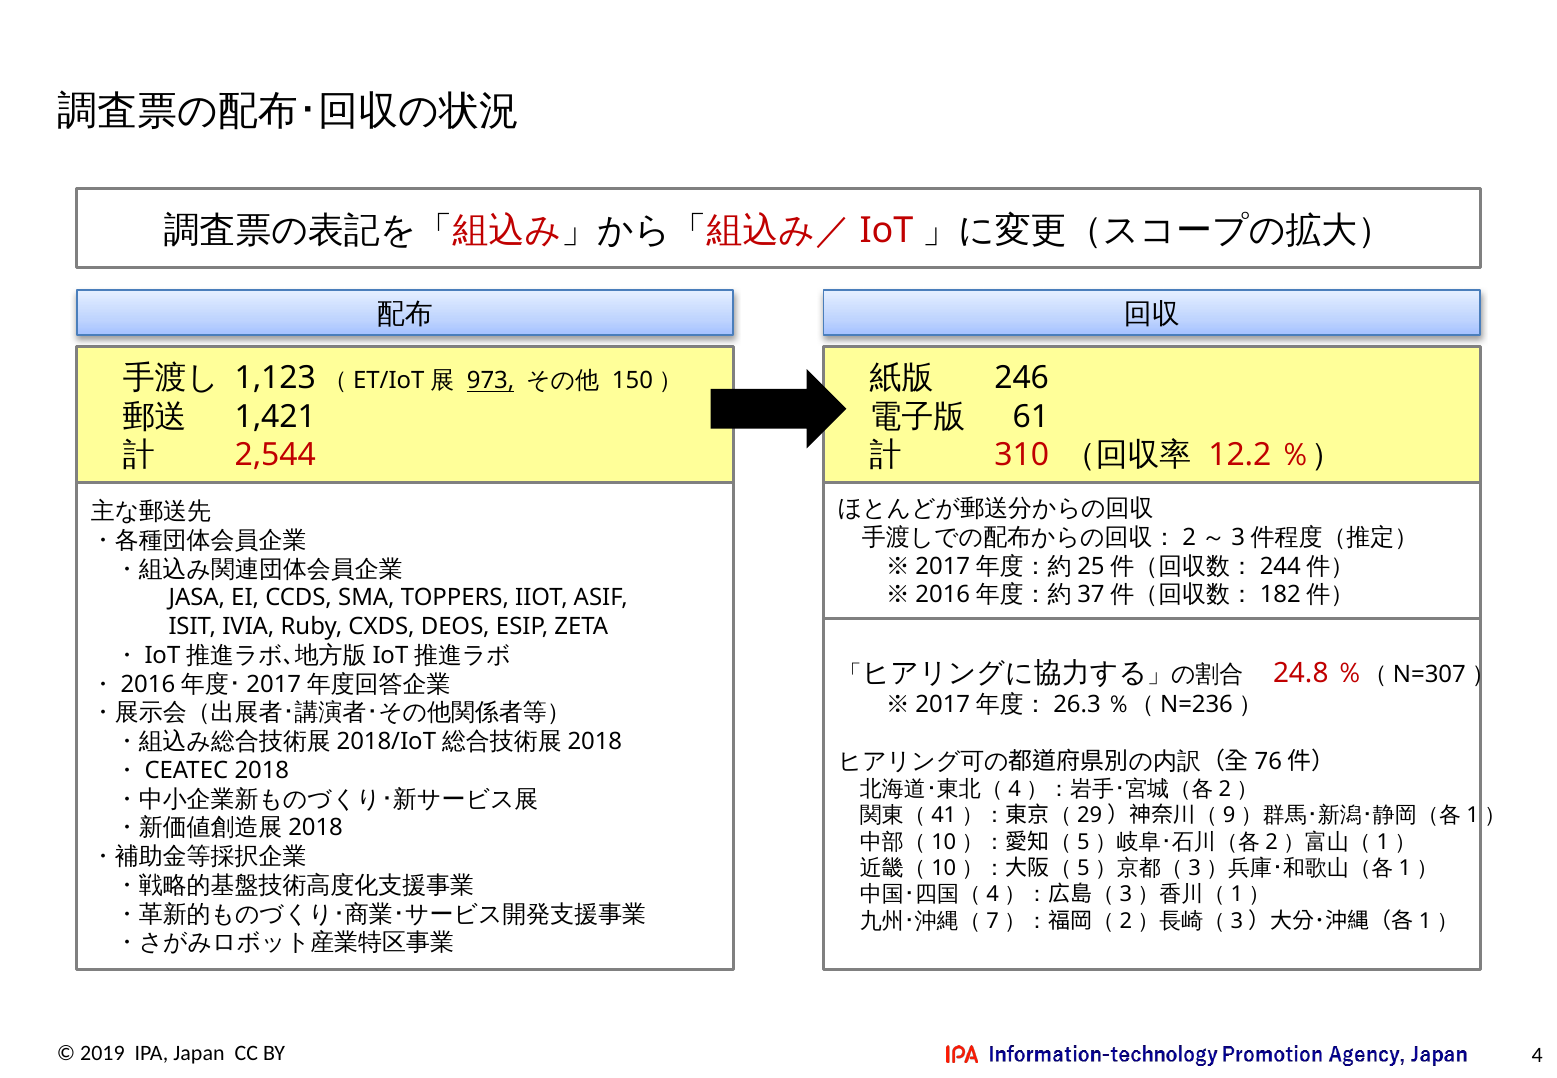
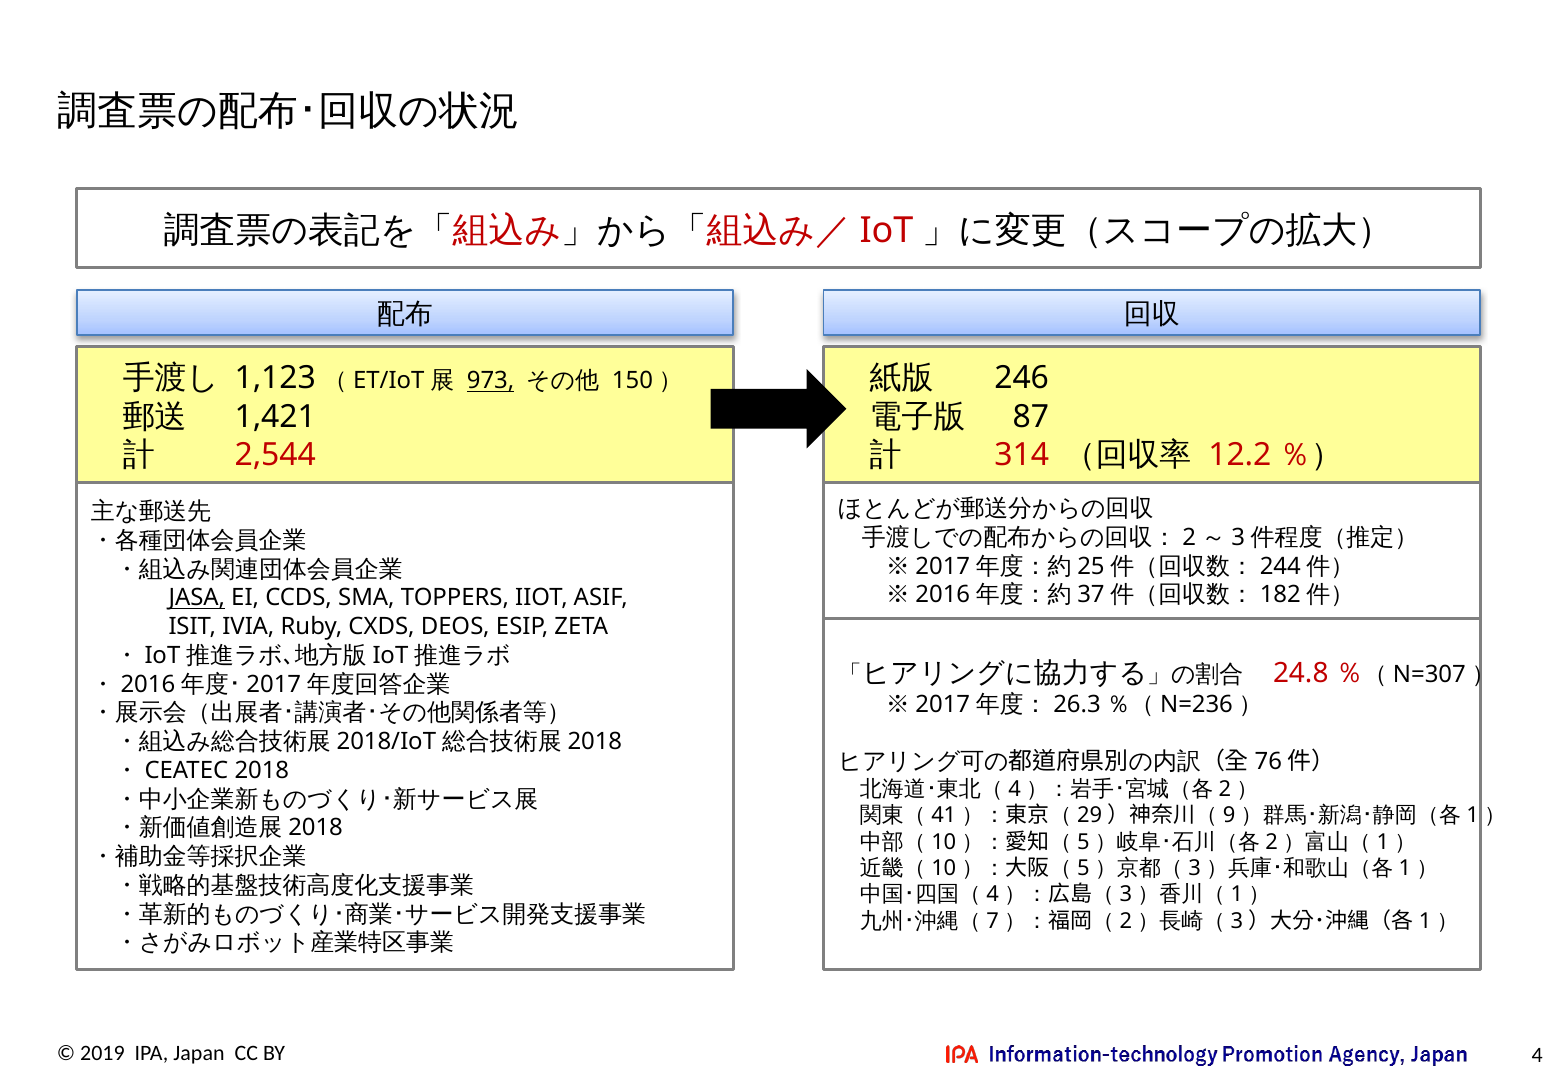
61: 61 -> 87 (1031, 417)
310: 310 -> 314 (1022, 455)
JASA underline: none -> present (197, 598)
